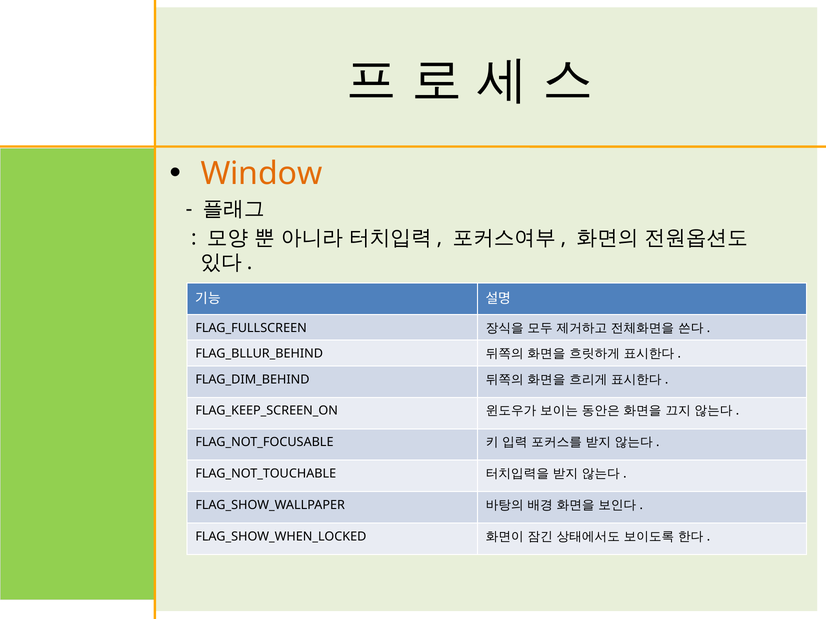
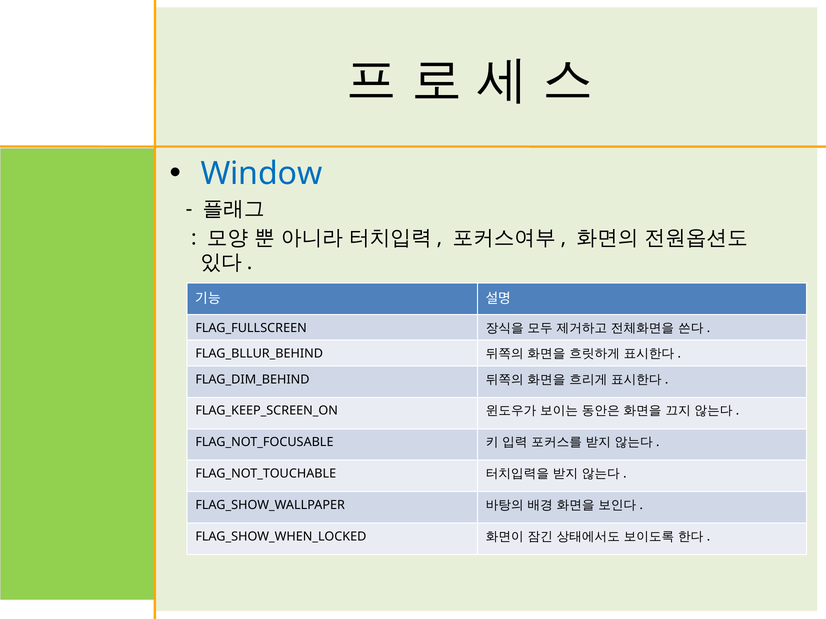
Window colour: orange -> blue (261, 174)
